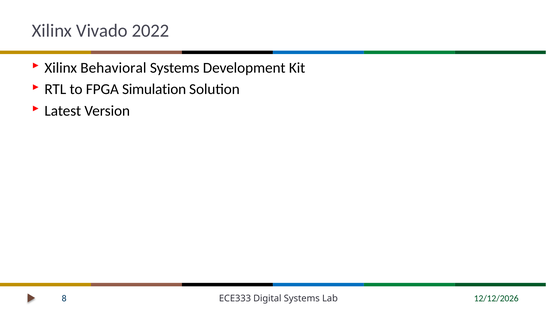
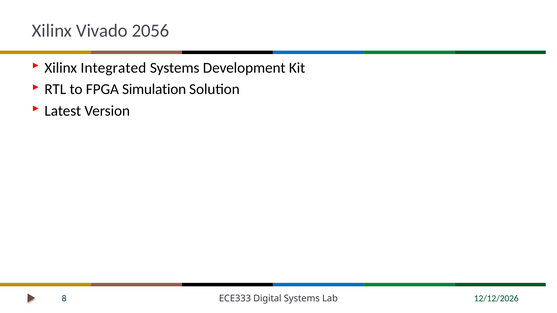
2022: 2022 -> 2056 (151, 31)
Behavioral: Behavioral -> Integrated (113, 68)
